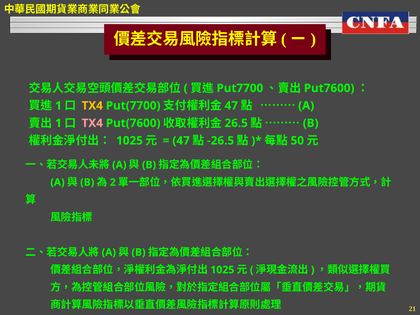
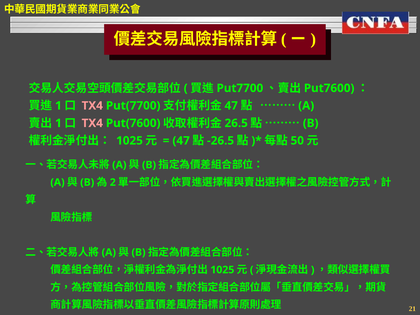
TX4 colour: yellow -> pink (92, 106)
